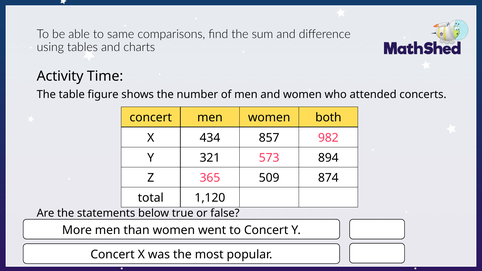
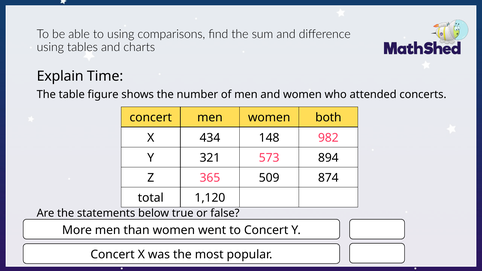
to same: same -> using (121, 34)
Activity: Activity -> Explain (60, 76)
857: 857 -> 148 (269, 138)
